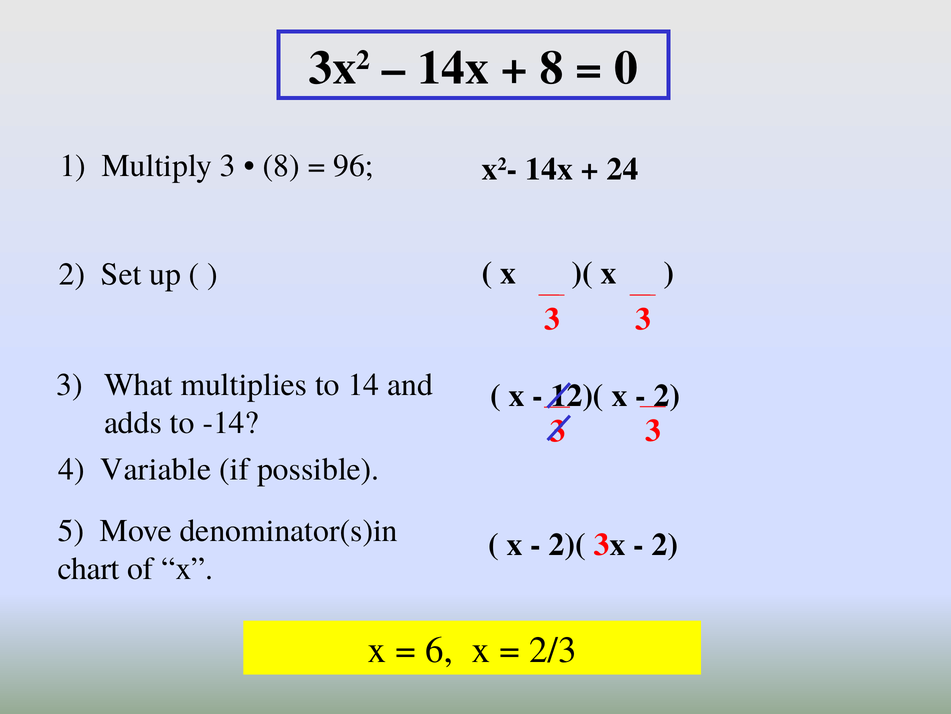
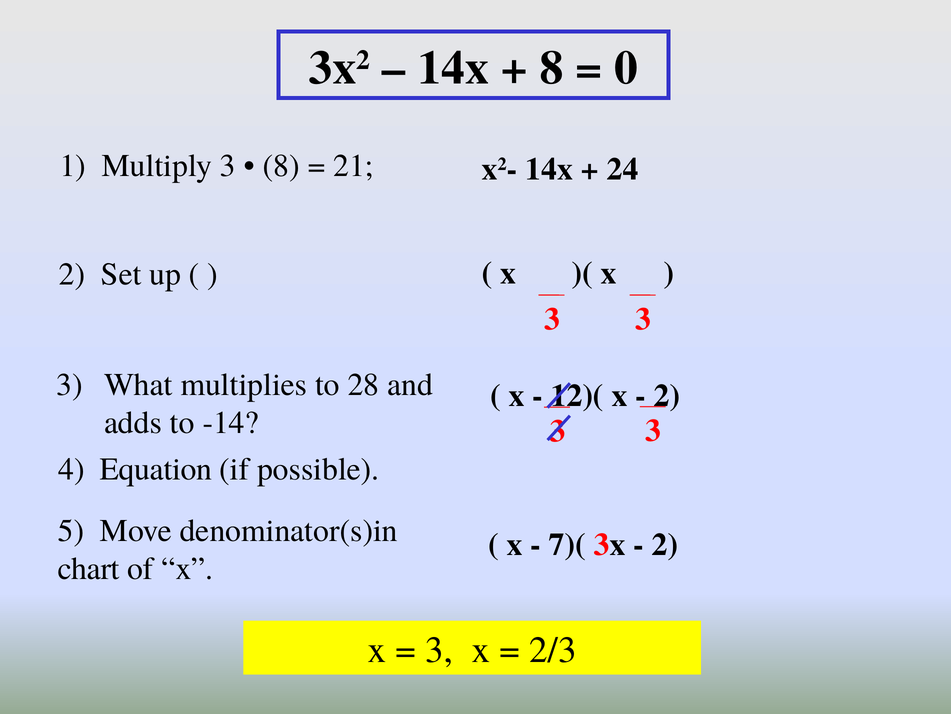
96: 96 -> 21 (354, 166)
14: 14 -> 28 (363, 384)
Variable: Variable -> Equation (156, 469)
2)(: 2)( -> 7)( (567, 544)
6: 6 -> 3 (439, 650)
